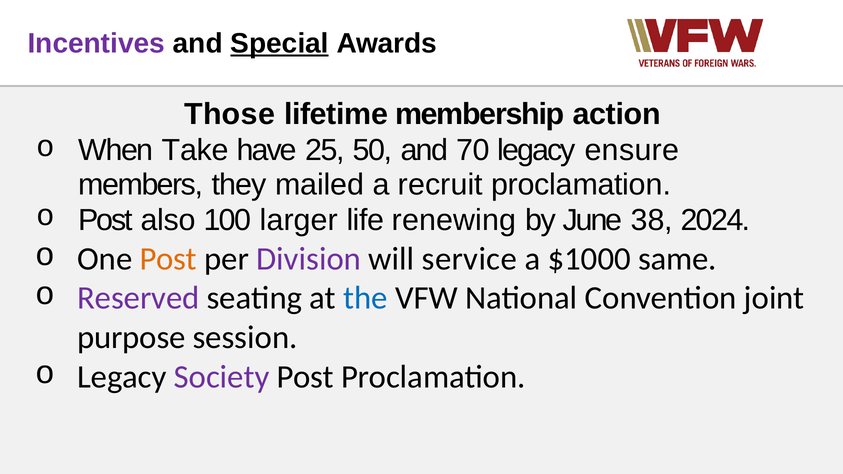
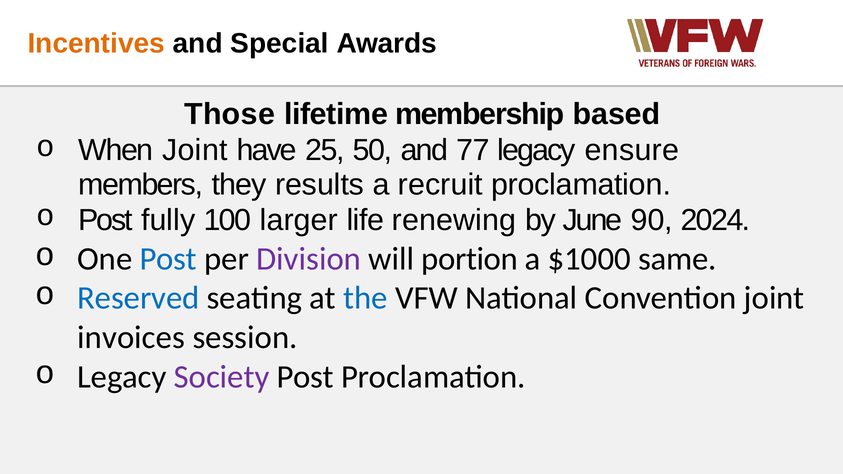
Incentives colour: purple -> orange (96, 43)
Special underline: present -> none (280, 43)
action: action -> based (616, 114)
When Take: Take -> Joint (195, 150)
70: 70 -> 77 (473, 150)
mailed: mailed -> results (320, 185)
also: also -> fully (168, 220)
38: 38 -> 90 (652, 220)
Post colour: orange -> blue (168, 259)
service: service -> portion (470, 259)
Reserved colour: purple -> blue (138, 298)
purpose: purpose -> invoices (131, 338)
